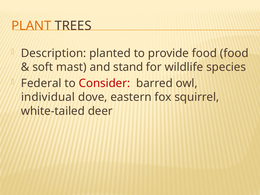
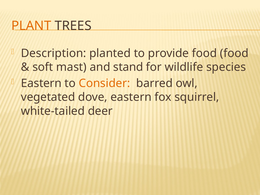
Federal: Federal -> Eastern (41, 83)
Consider colour: red -> orange (104, 83)
individual: individual -> vegetated (48, 97)
